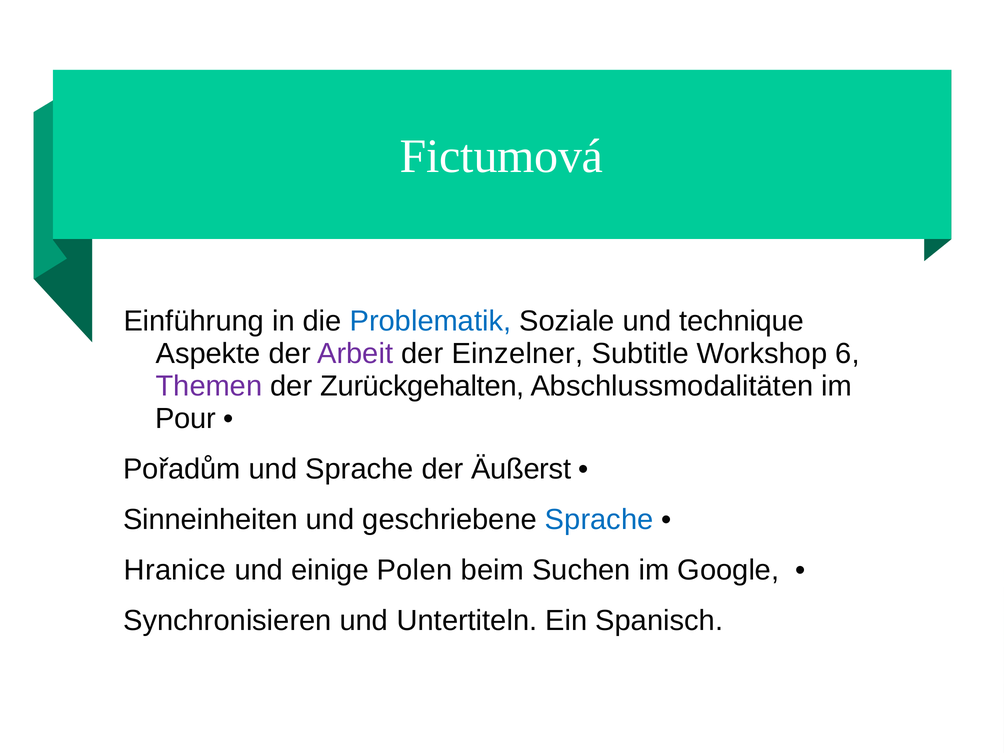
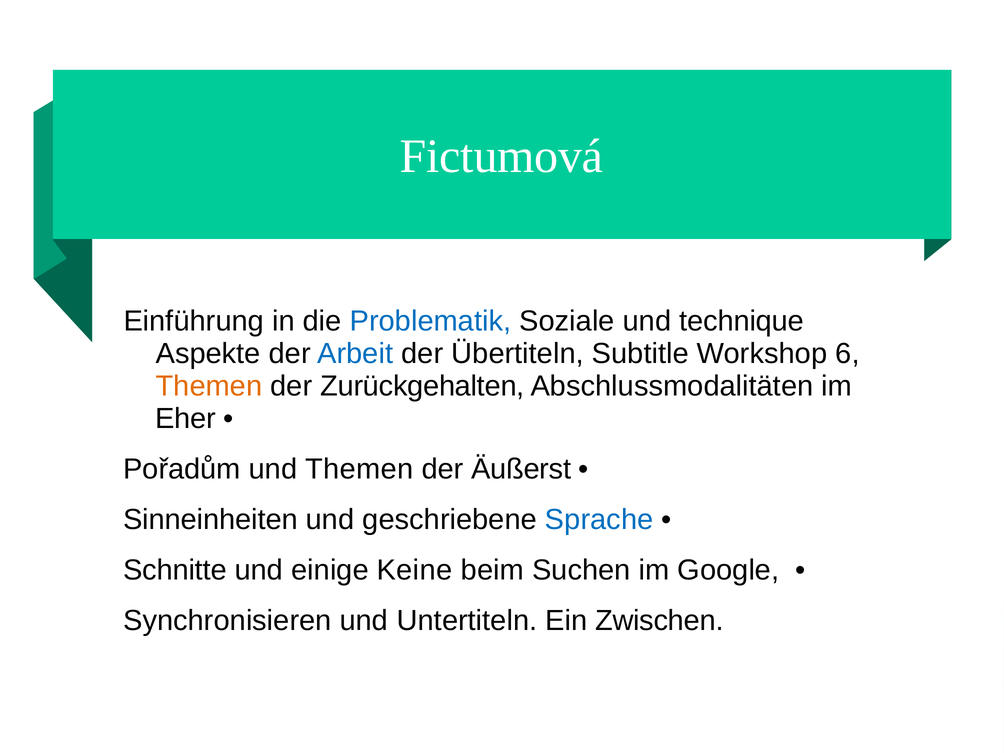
Arbeit colour: purple -> blue (355, 354)
Einzelner: Einzelner -> Übertiteln (518, 354)
Themen colour: purple -> orange (209, 386)
Pour: Pour -> Eher (186, 419)
und Sprache: Sprache -> Themen (359, 469)
Hranice: Hranice -> Schnitte (175, 570)
Polen: Polen -> Keine (414, 570)
Spanisch: Spanisch -> Zwischen (659, 620)
